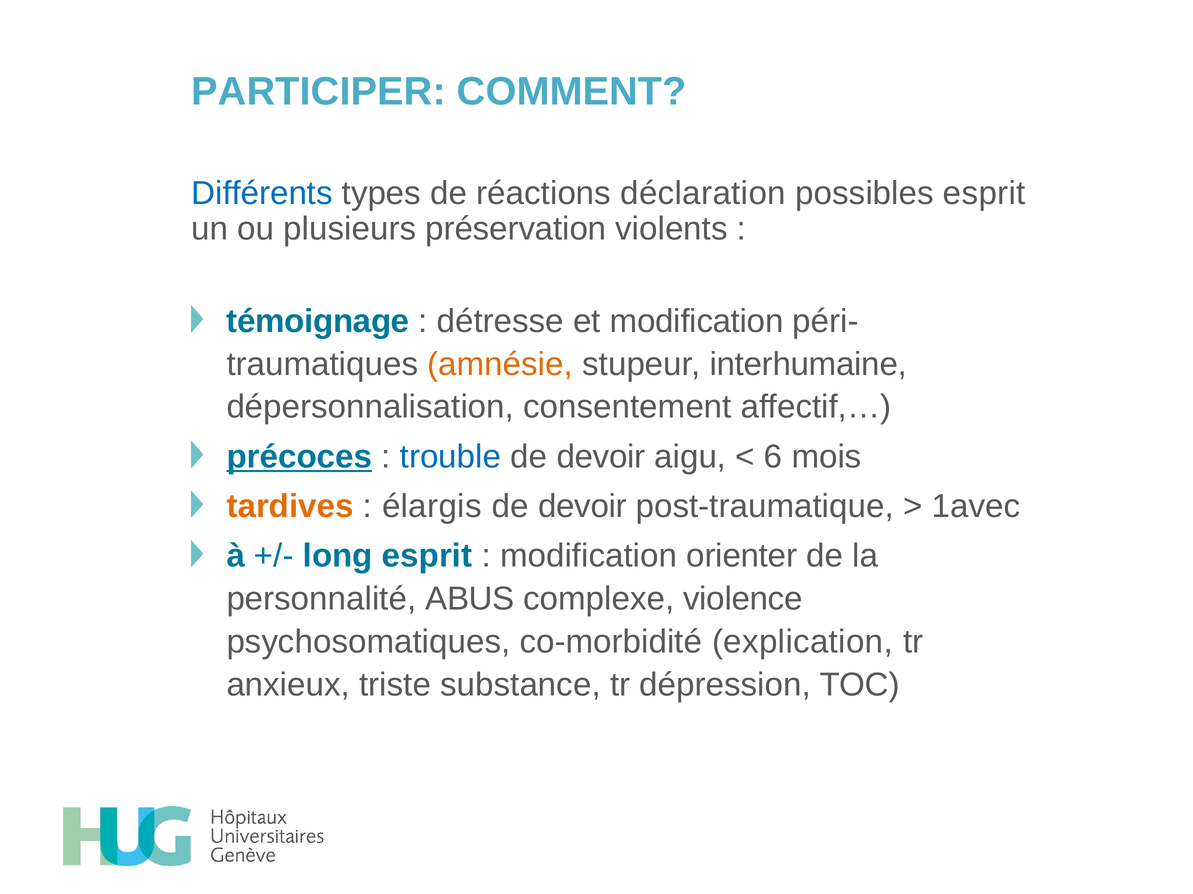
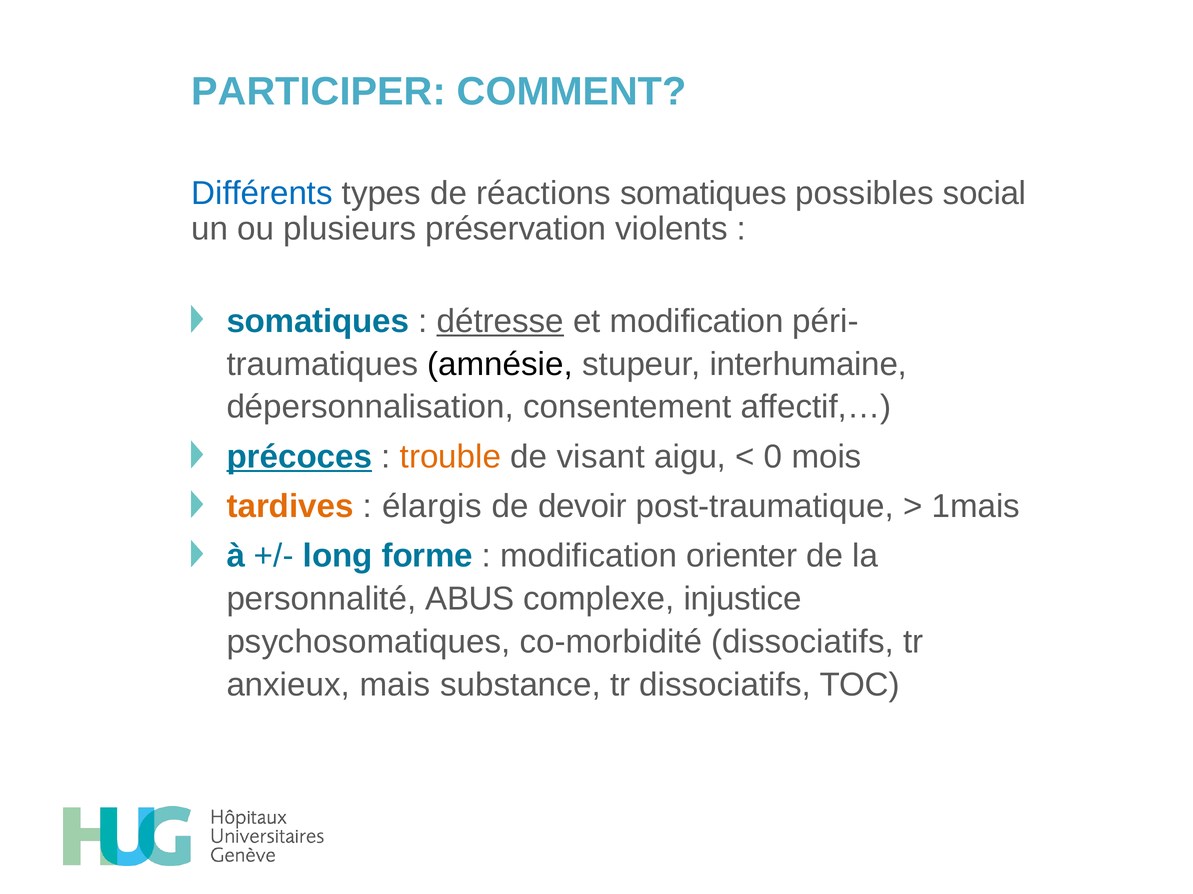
réactions déclaration: déclaration -> somatiques (703, 193)
possibles esprit: esprit -> social (985, 193)
témoignage: témoignage -> somatiques (318, 321)
détresse underline: none -> present (500, 321)
amnésie colour: orange -> black (500, 364)
trouble colour: blue -> orange (451, 457)
devoir: devoir -> visant (601, 457)
6: 6 -> 0 (773, 457)
1avec: 1avec -> 1mais (976, 507)
long esprit: esprit -> forme (427, 557)
violence: violence -> injustice (743, 599)
co-morbidité explication: explication -> dissociatifs (803, 642)
triste: triste -> mais (395, 685)
tr dépression: dépression -> dissociatifs (725, 685)
